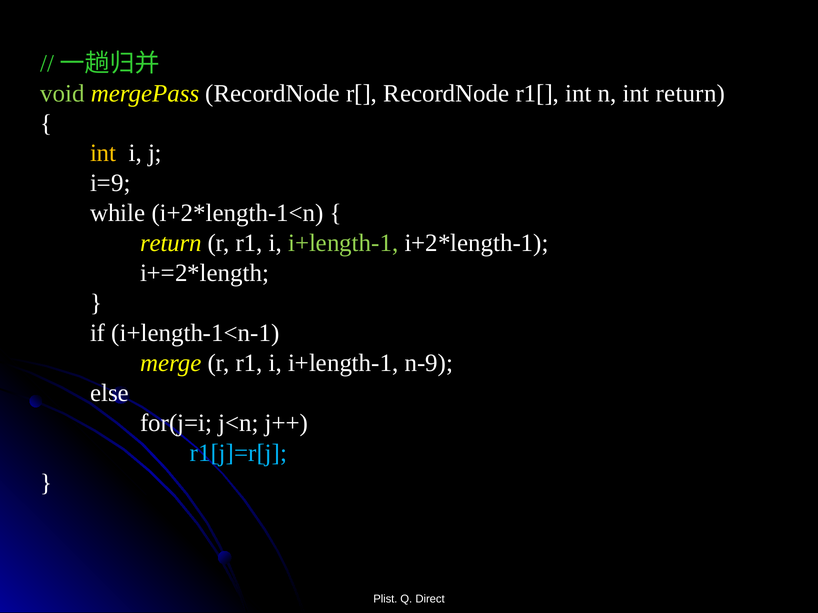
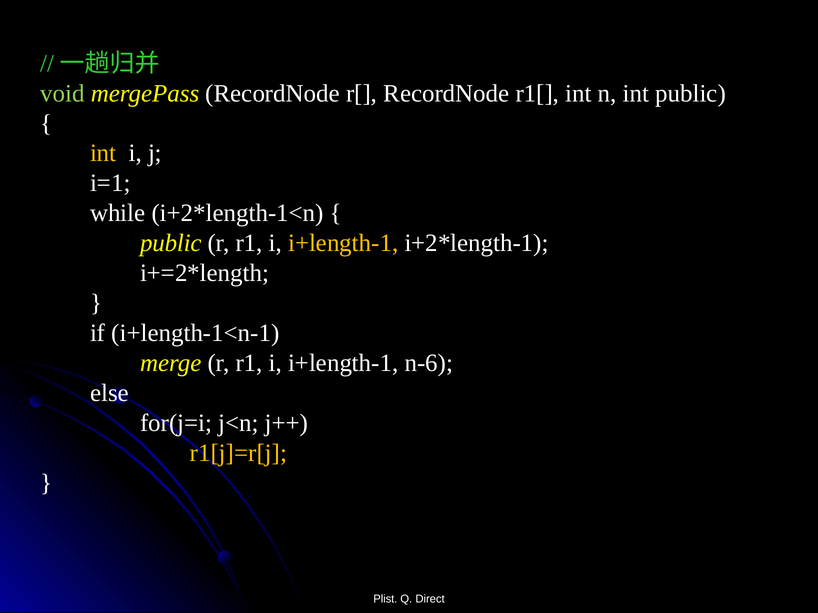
int return: return -> public (691, 93)
i=9: i=9 -> i=1 (110, 183)
return: return -> public (171, 243)
i+length-1 colour: light green -> yellow (343, 243)
n-9: n-9 -> n-6 (429, 363)
r1[j]=r[j colour: light blue -> yellow (238, 453)
